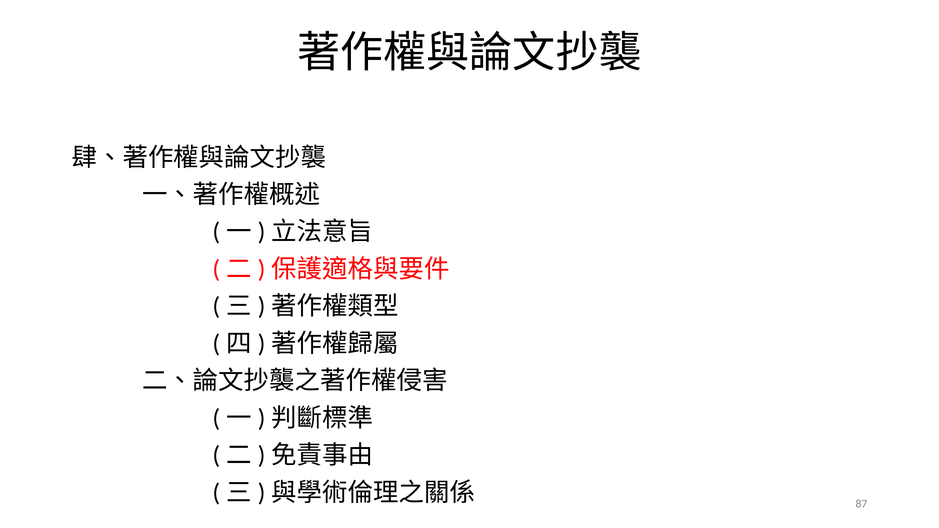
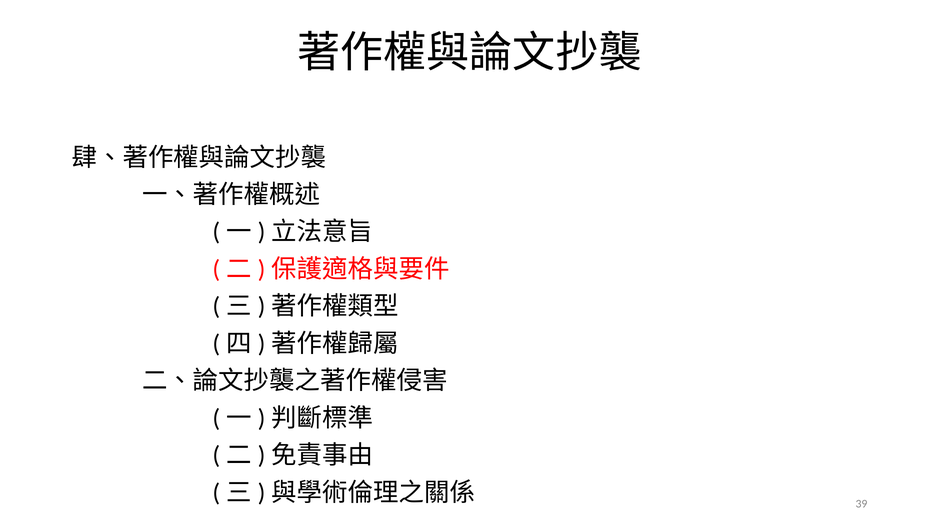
87: 87 -> 39 (861, 504)
